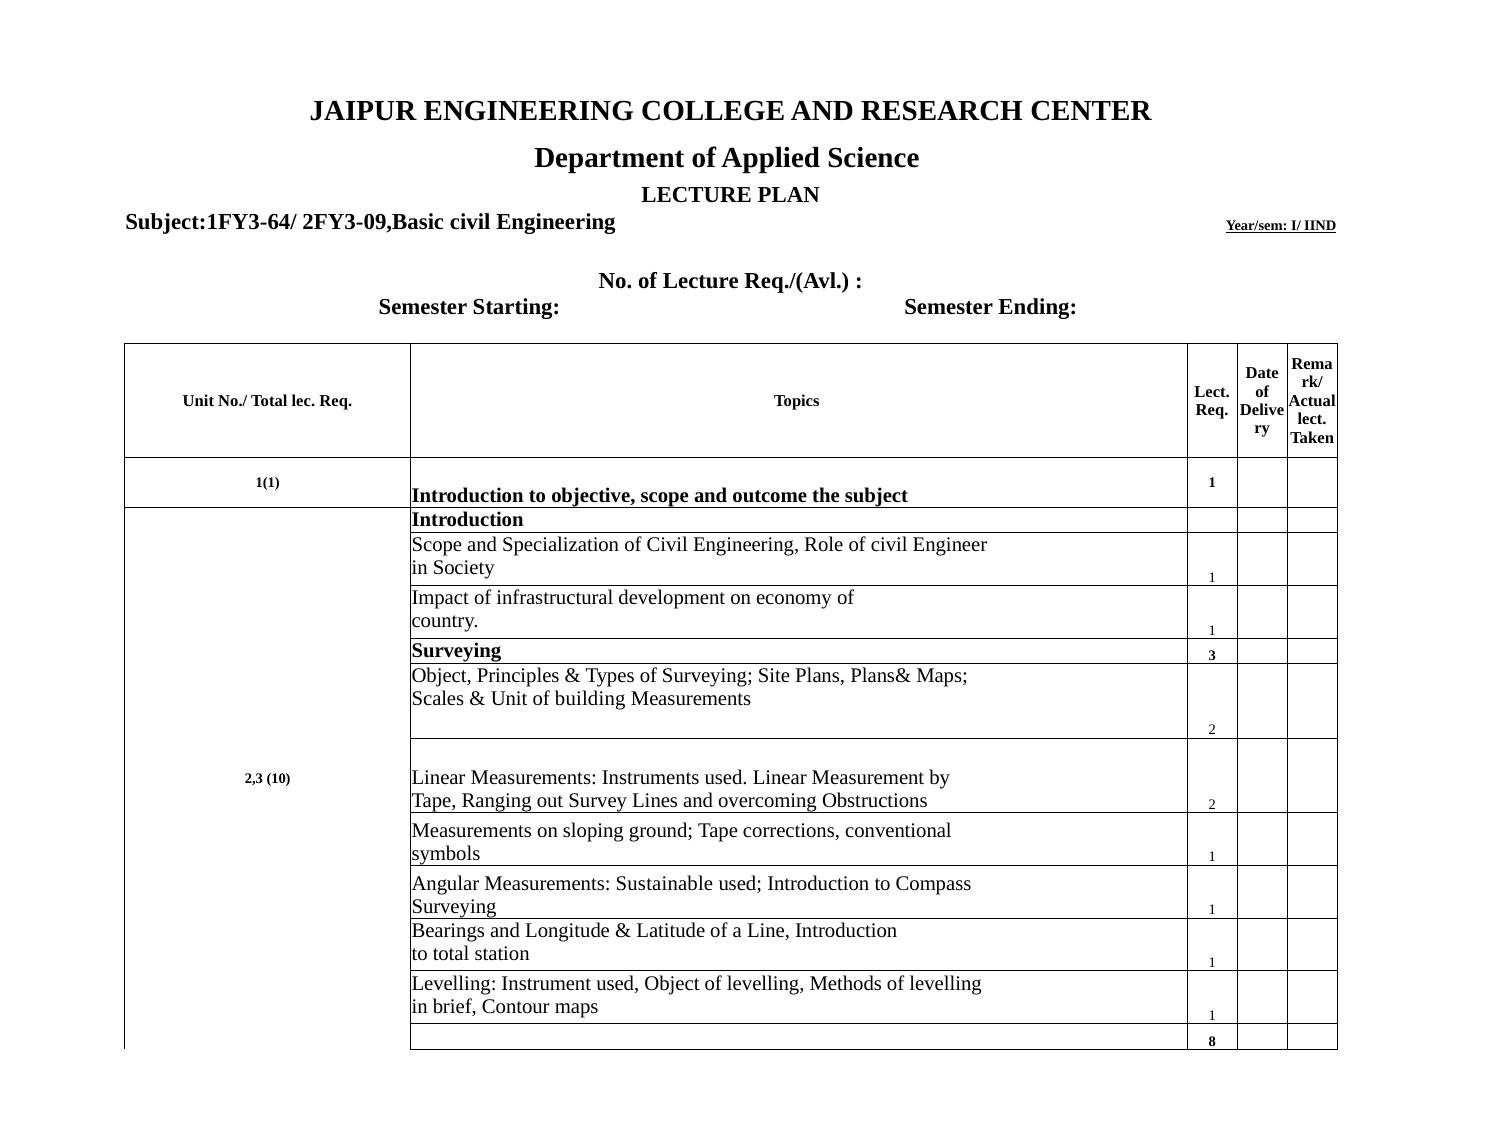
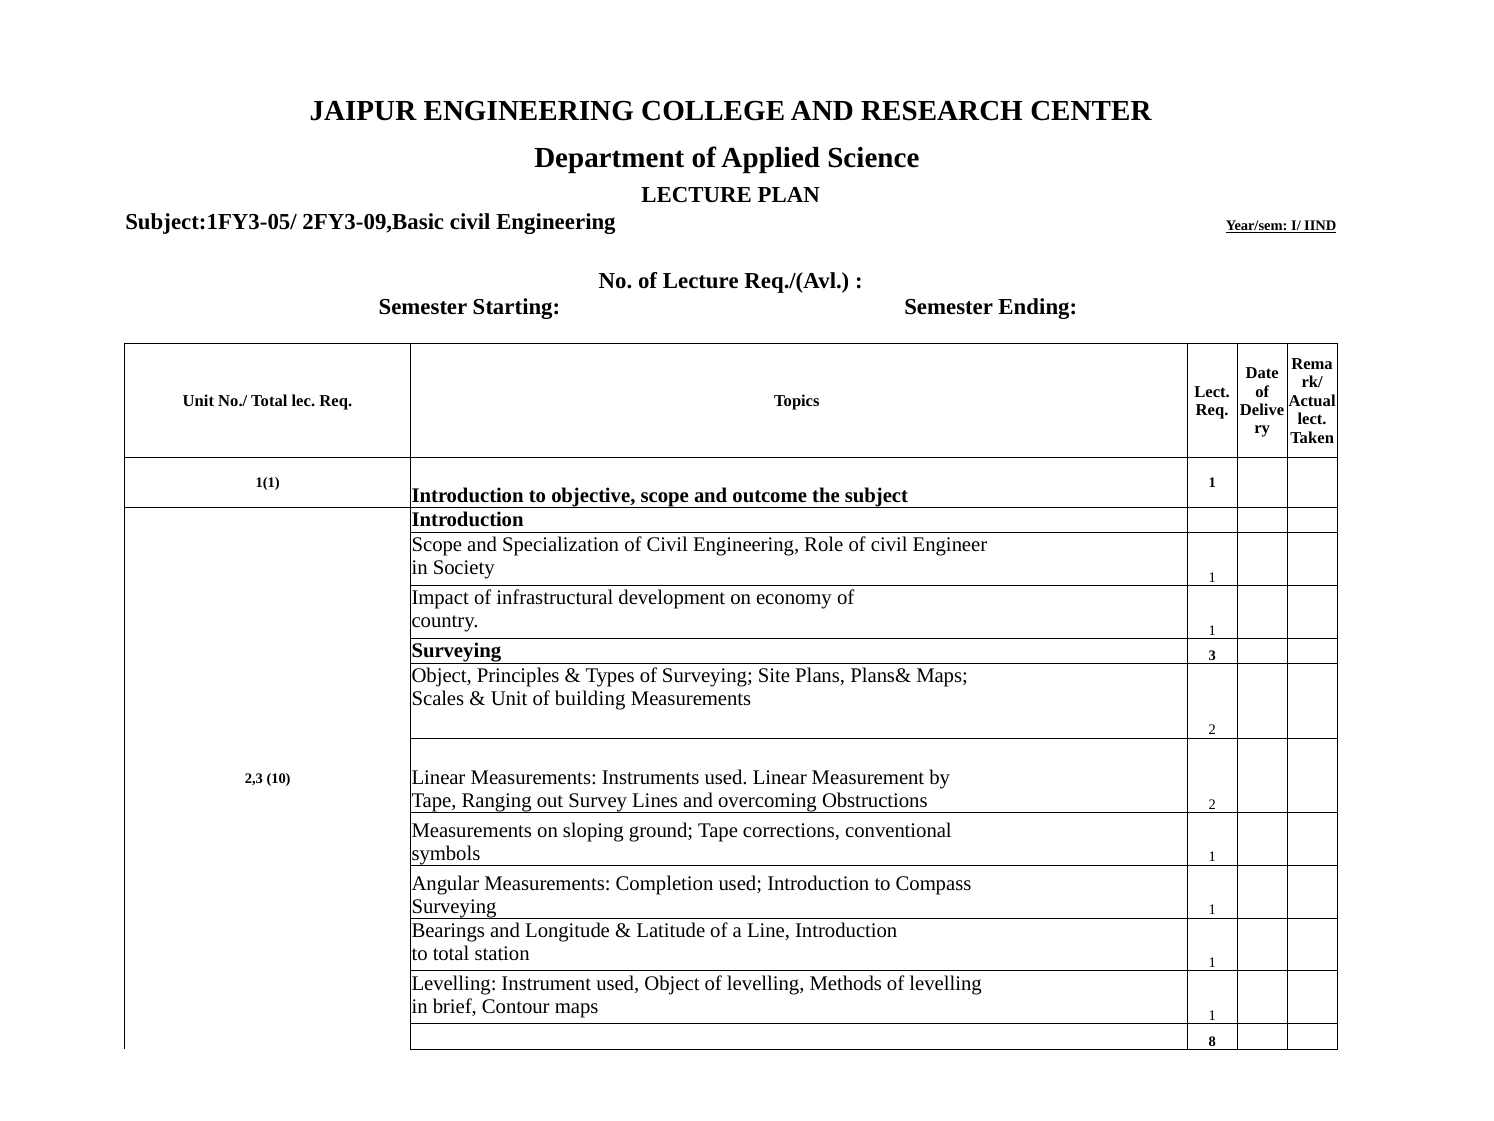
Subject:1FY3-64/: Subject:1FY3-64/ -> Subject:1FY3-05/ (211, 221)
Sustainable: Sustainable -> Completion (665, 883)
